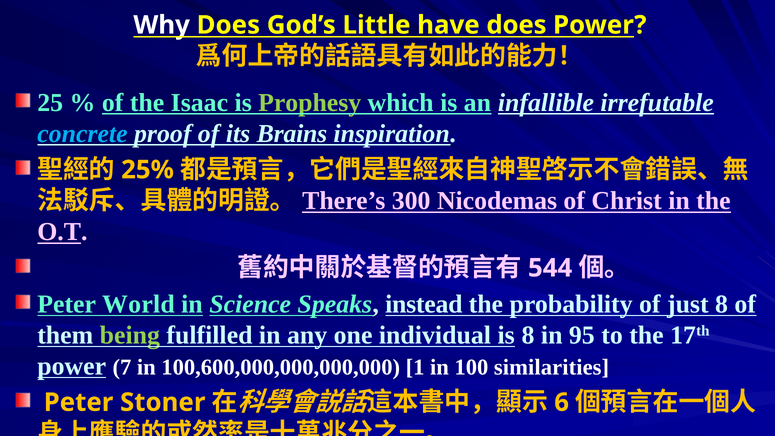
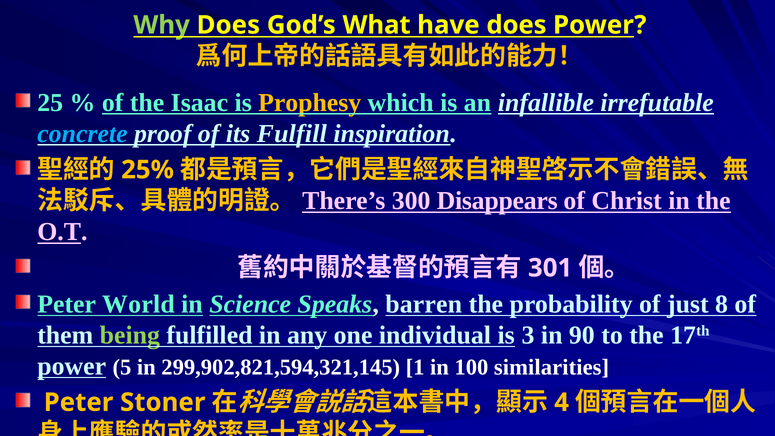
Why colour: white -> light green (162, 25)
Little: Little -> What (377, 25)
Prophesy colour: light green -> yellow (310, 103)
Brains: Brains -> Fulfill (292, 134)
Nicodemas: Nicodemas -> Disappears (497, 201)
544: 544 -> 301 (550, 268)
instead: instead -> barren (424, 304)
is 8: 8 -> 3 (528, 335)
95: 95 -> 90 (582, 335)
7: 7 -> 5 (122, 367)
100,600,000,000,000,000: 100,600,000,000,000,000 -> 299,902,821,594,321,145 (281, 367)
6: 6 -> 4 (562, 402)
